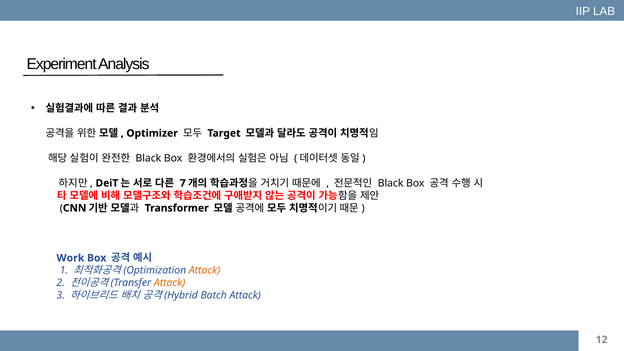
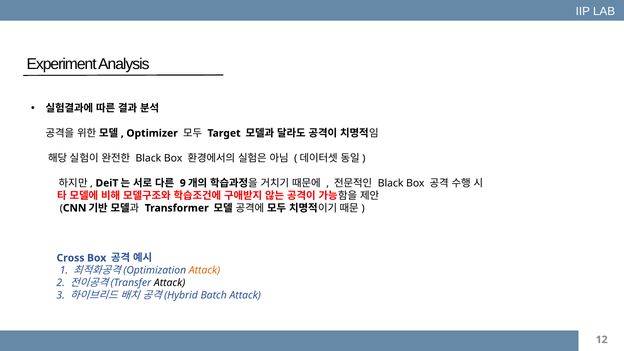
7: 7 -> 9 (183, 183)
Work: Work -> Cross (71, 258)
Attack colour: orange -> black (170, 283)
